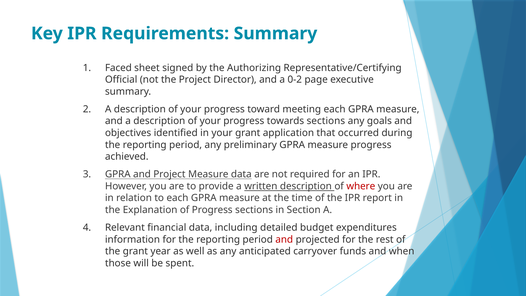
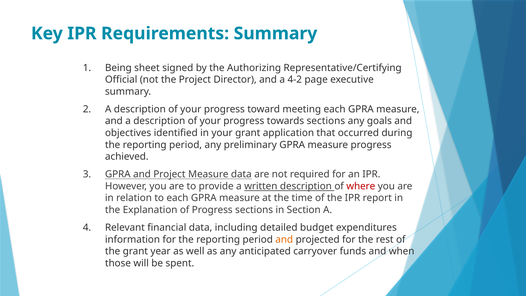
Faced: Faced -> Being (118, 68)
0-2: 0-2 -> 4-2 (295, 80)
and colour: red -> orange (284, 239)
